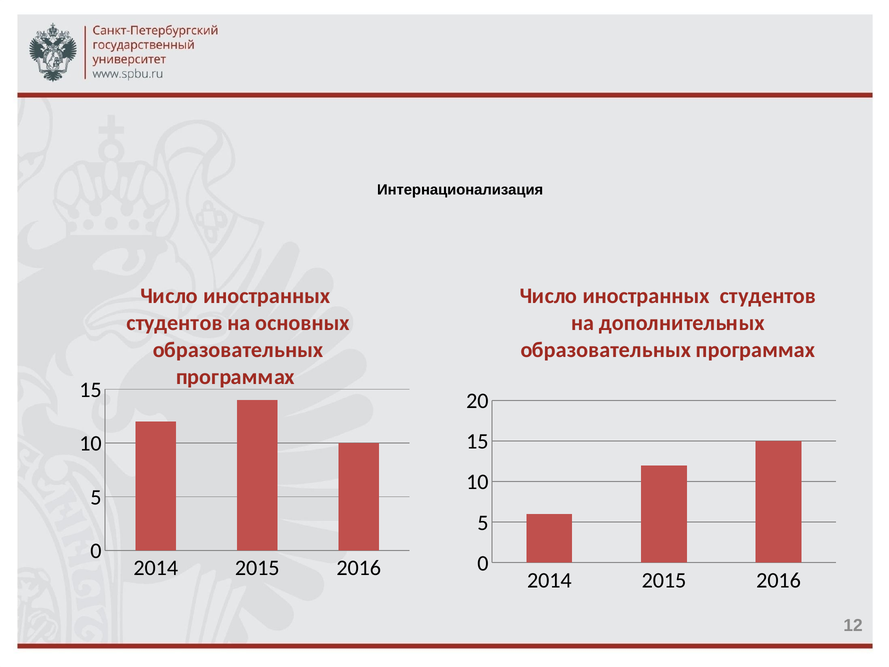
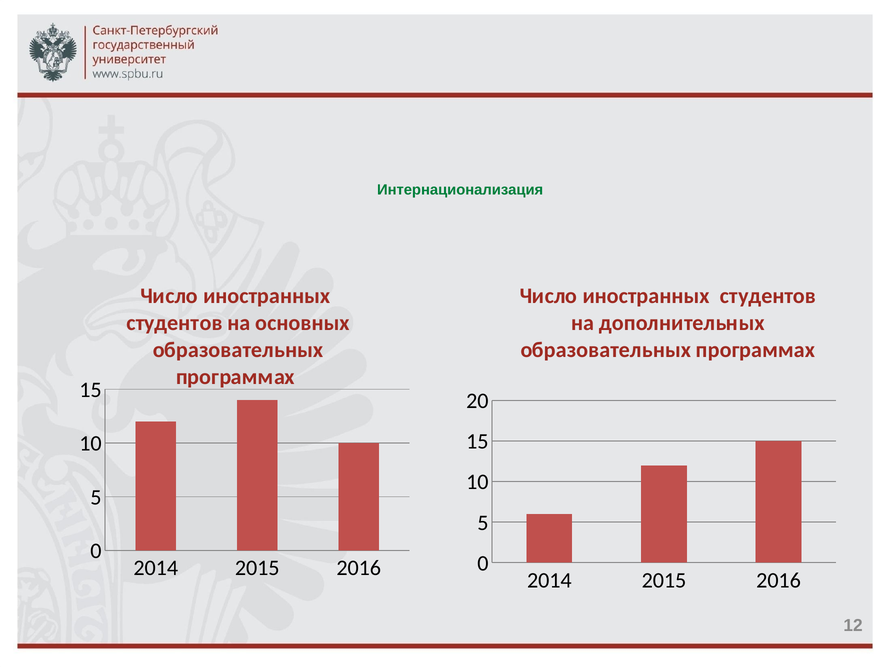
Интернационализация colour: black -> green (460, 190)
